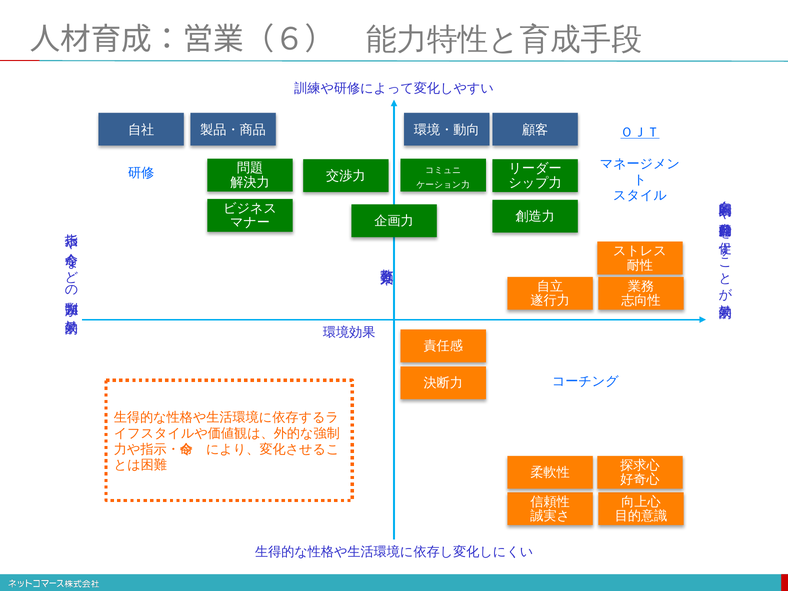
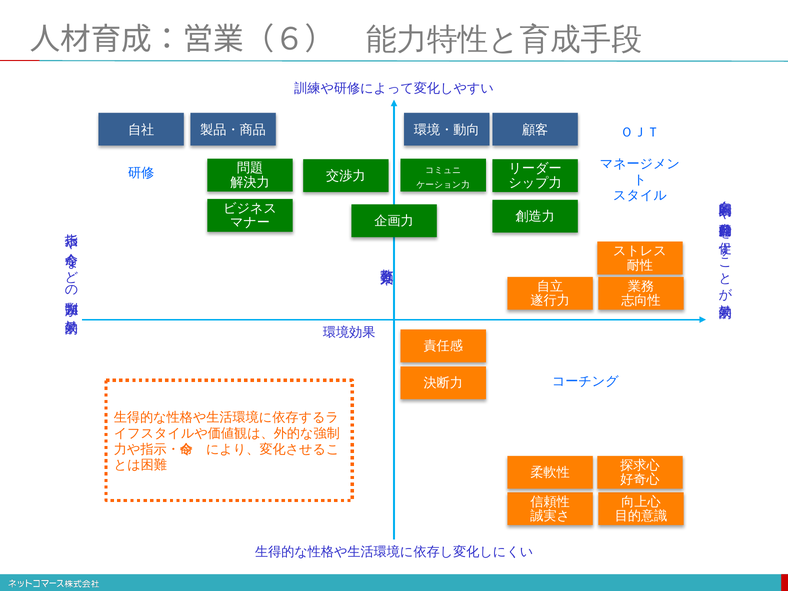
ＯＪＴ underline: present -> none (640, 133)
